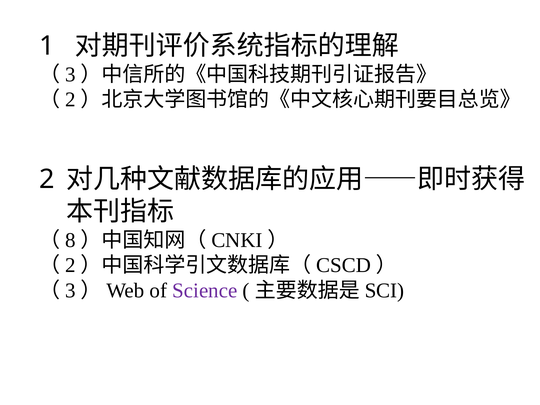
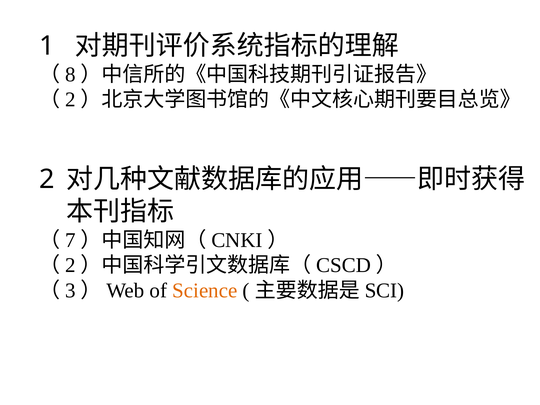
3: 3 -> 8 (70, 74)
8: 8 -> 7 (70, 240)
Science colour: purple -> orange (205, 291)
